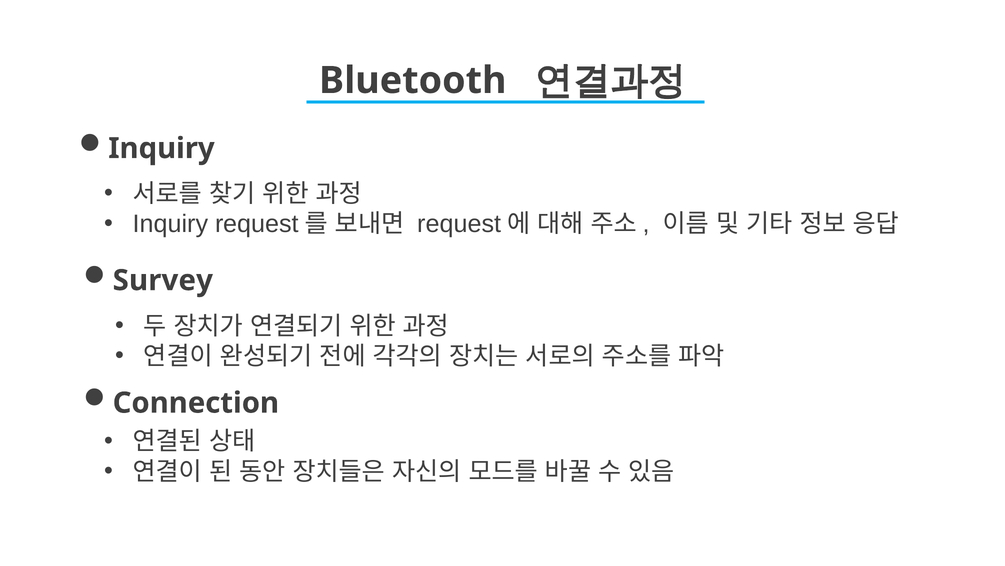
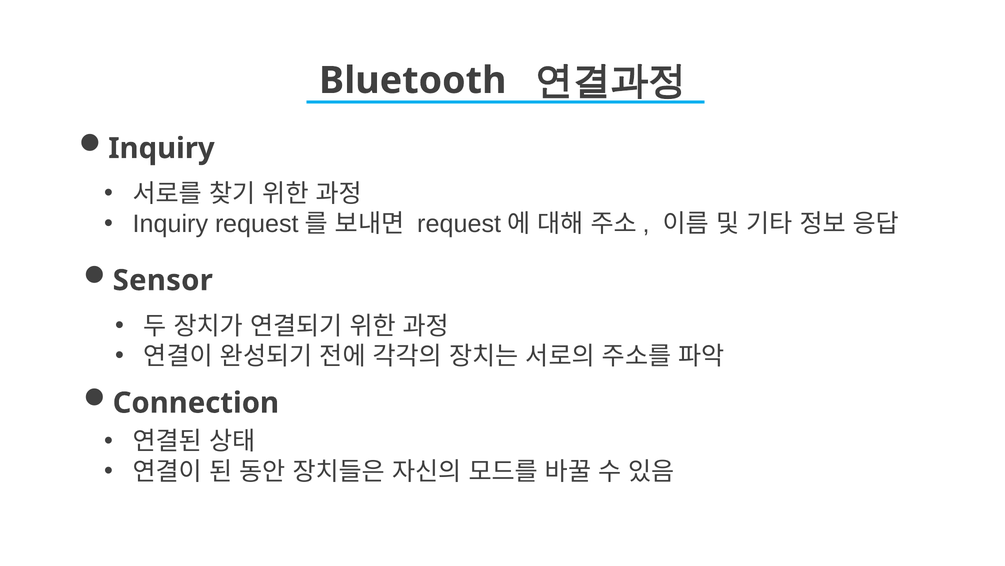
Survey: Survey -> Sensor (163, 280)
